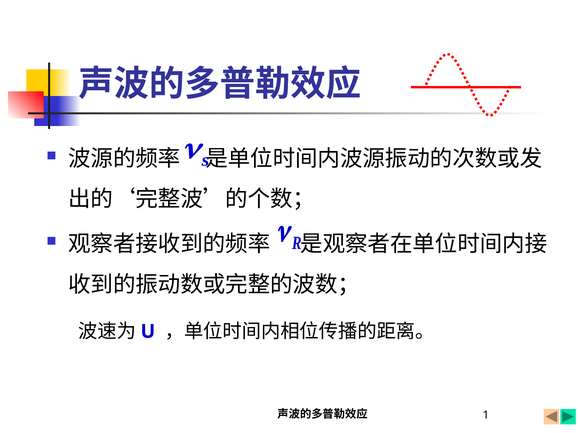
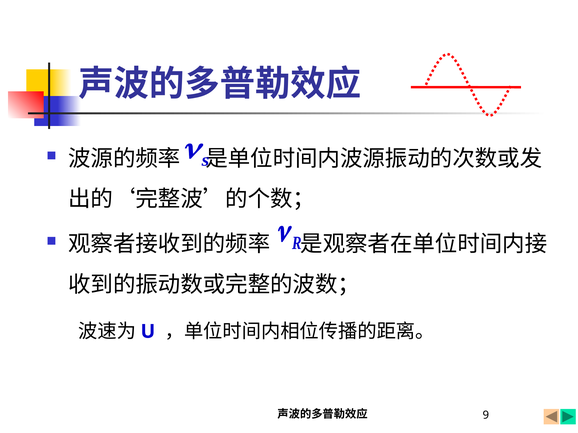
1: 1 -> 9 (486, 415)
